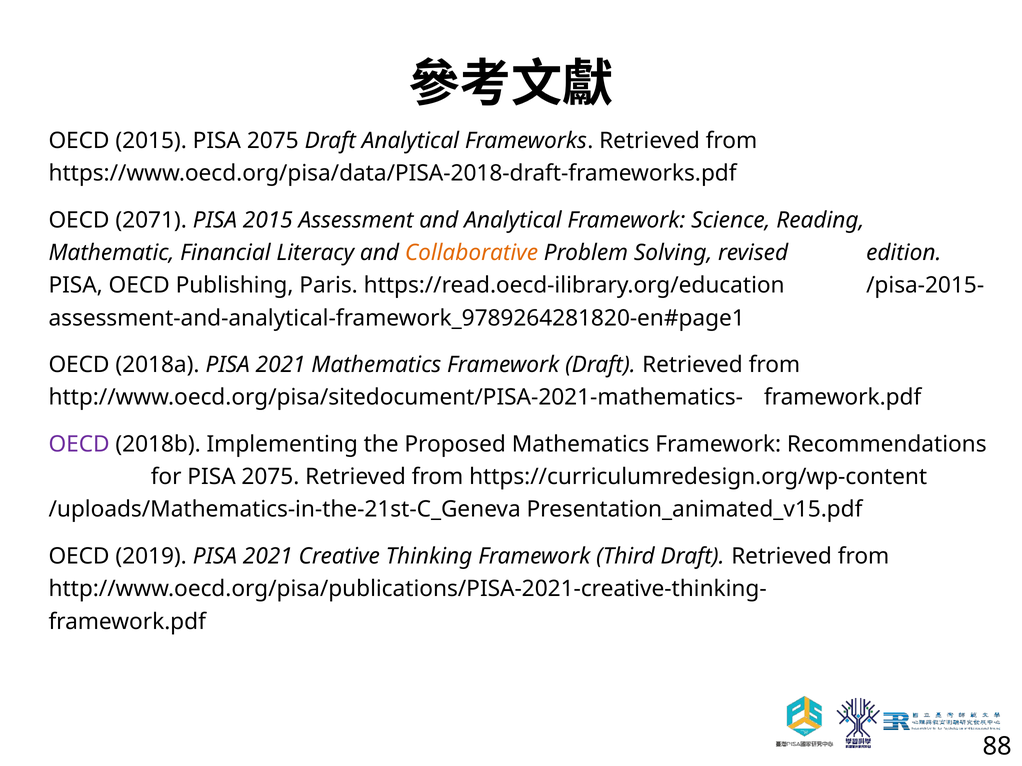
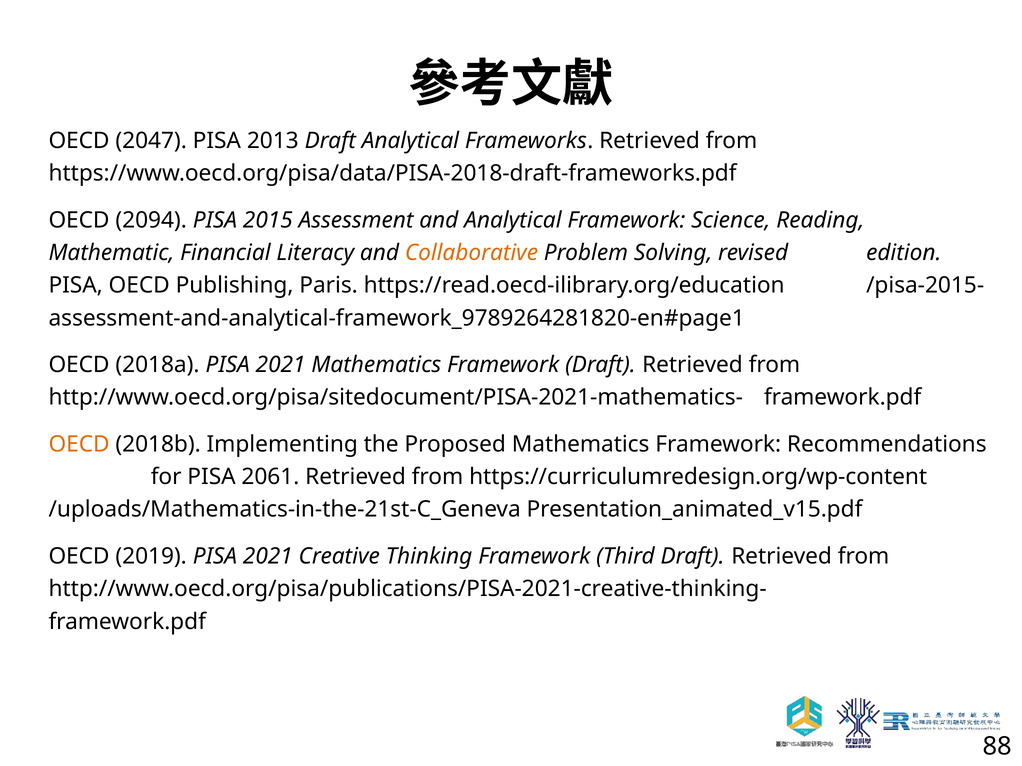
OECD 2015: 2015 -> 2047 (151, 141)
2075: 2075 -> 2013 (273, 141)
2071: 2071 -> 2094 (151, 220)
OECD colour: purple -> orange (79, 445)
for PISA 2075: 2075 -> 2061 (270, 477)
